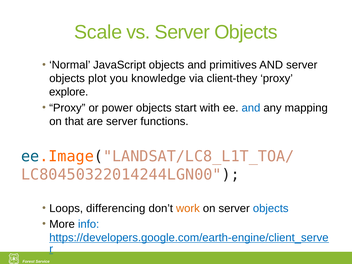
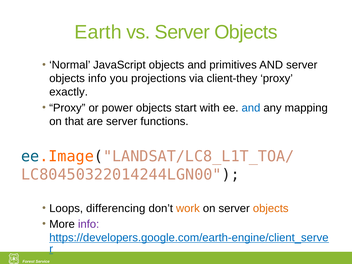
Scale: Scale -> Earth (98, 32)
objects plot: plot -> info (97, 79)
knowledge: knowledge -> projections (159, 79)
explore: explore -> exactly (69, 92)
objects colour: blue -> orange (271, 208)
info colour: blue -> purple (89, 224)
